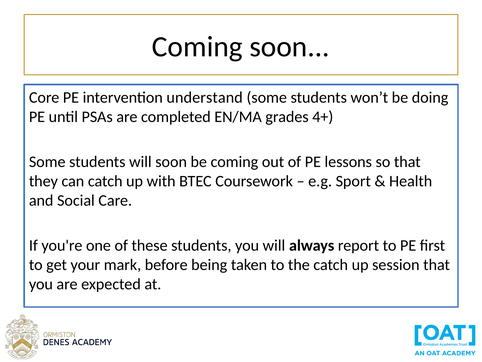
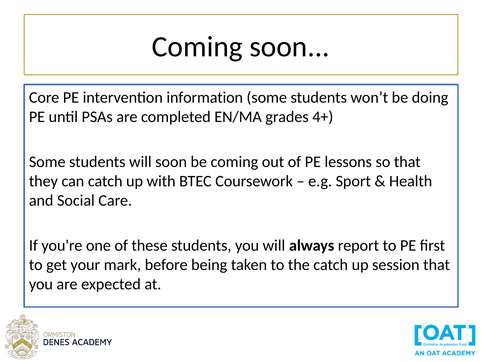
understand: understand -> information (205, 98)
